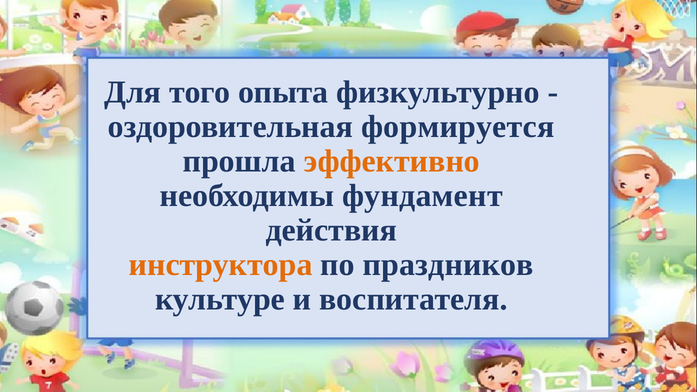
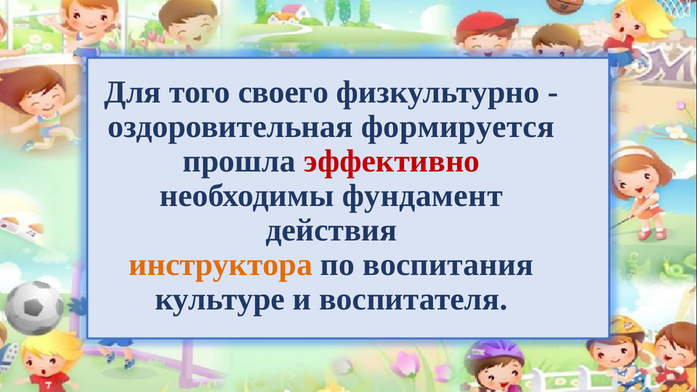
опыта: опыта -> своего (283, 92)
эффективно colour: orange -> red (392, 161)
праздников: праздников -> воспитания (448, 265)
